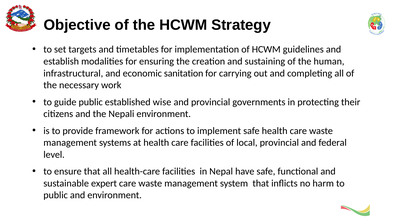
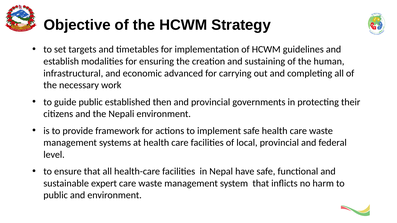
sanitation: sanitation -> advanced (184, 73)
wise: wise -> then (162, 102)
